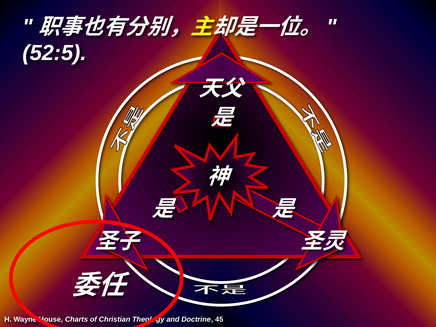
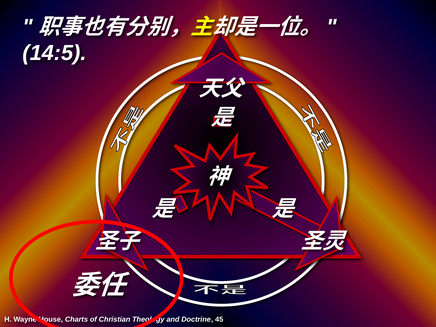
52:5: 52:5 -> 14:5 (55, 53)
